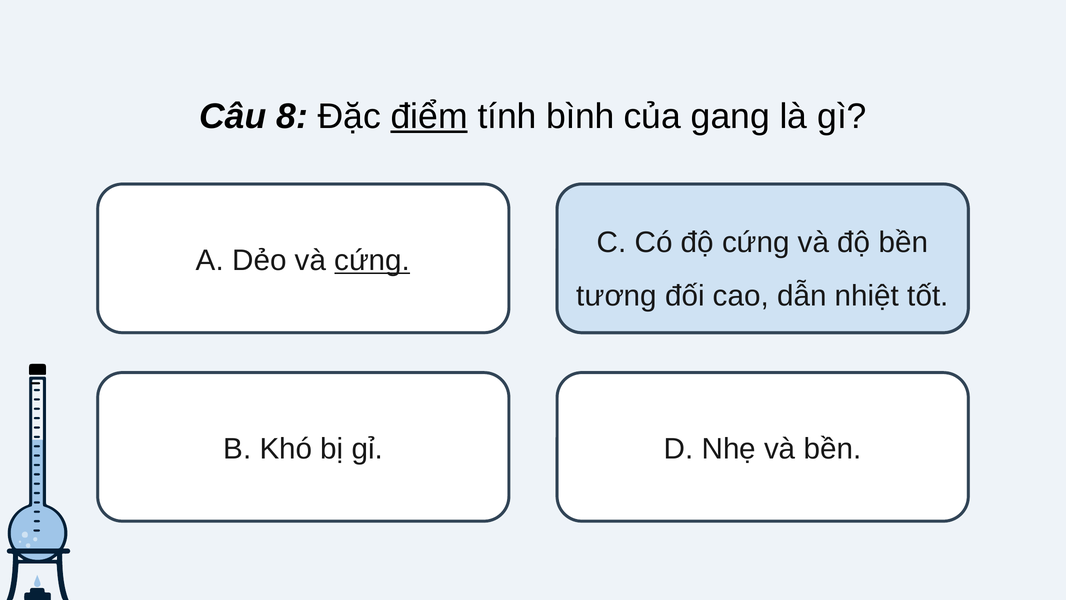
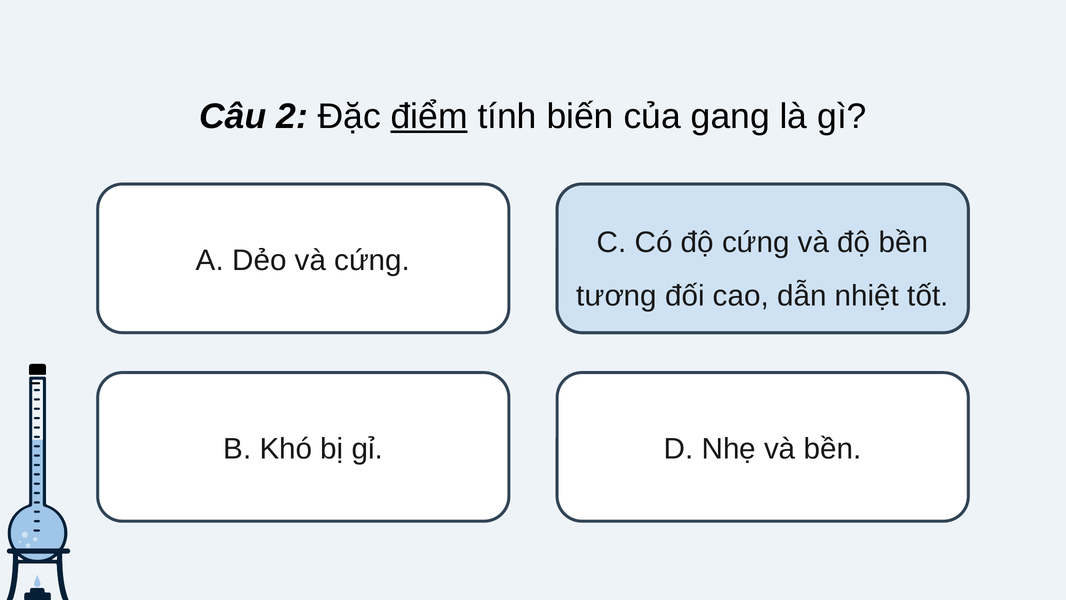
8: 8 -> 2 (292, 116)
bình: bình -> biến (580, 116)
cứng underline: present -> none (372, 260)
